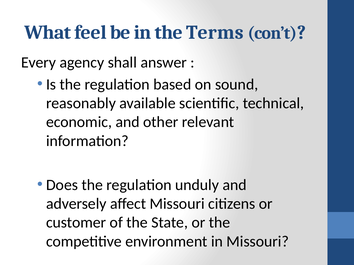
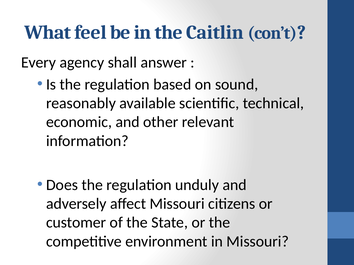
Terms: Terms -> Caitlin (215, 32)
